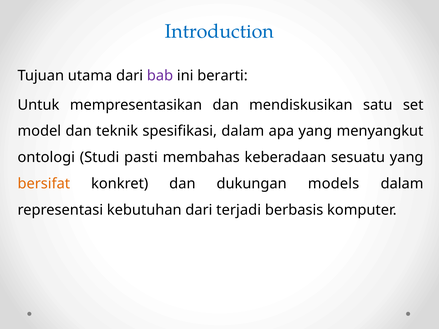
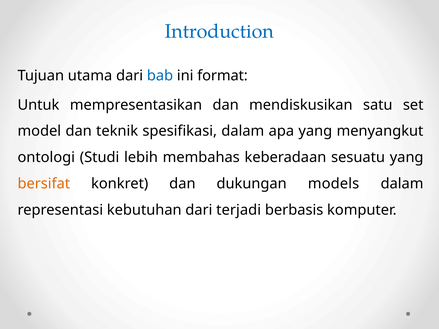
bab colour: purple -> blue (160, 76)
berarti: berarti -> format (223, 76)
pasti: pasti -> lebih (141, 158)
